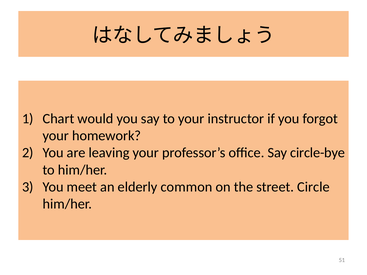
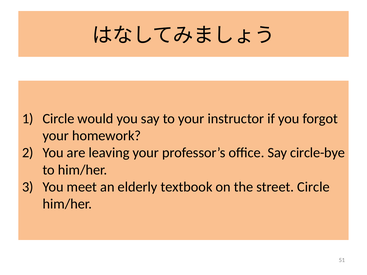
Chart: Chart -> Circle (59, 119)
common: common -> textbook (187, 187)
